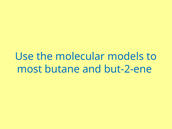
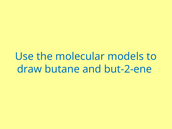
most: most -> draw (30, 69)
